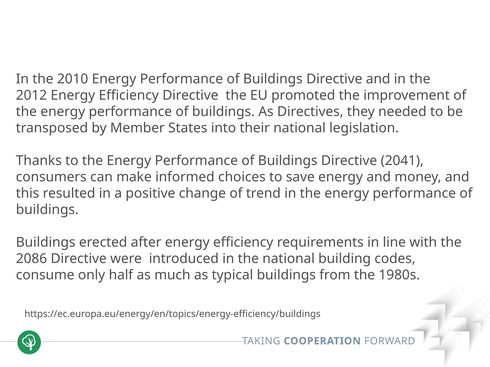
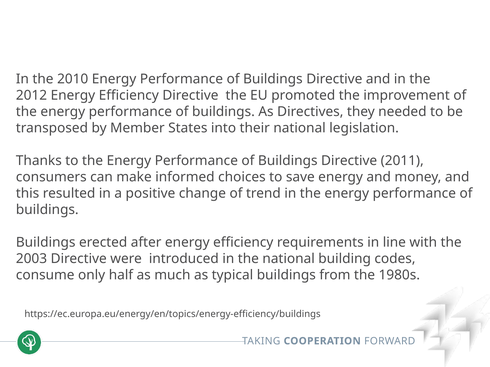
2041: 2041 -> 2011 (402, 161)
2086: 2086 -> 2003 (31, 259)
